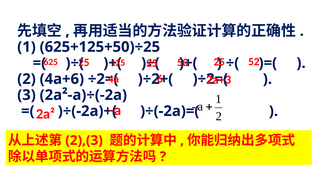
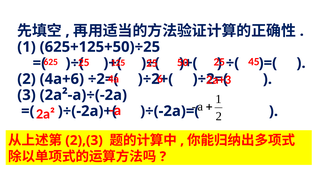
52: 52 -> 45 (254, 62)
